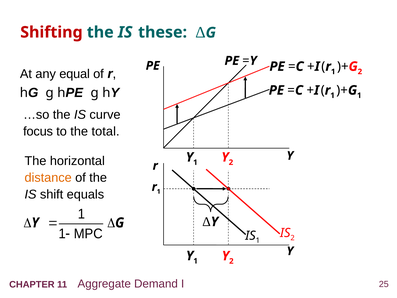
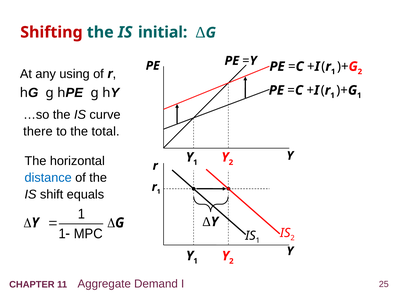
these: these -> initial (163, 32)
equal: equal -> using (75, 74)
focus: focus -> there (38, 131)
distance colour: orange -> blue (48, 178)
